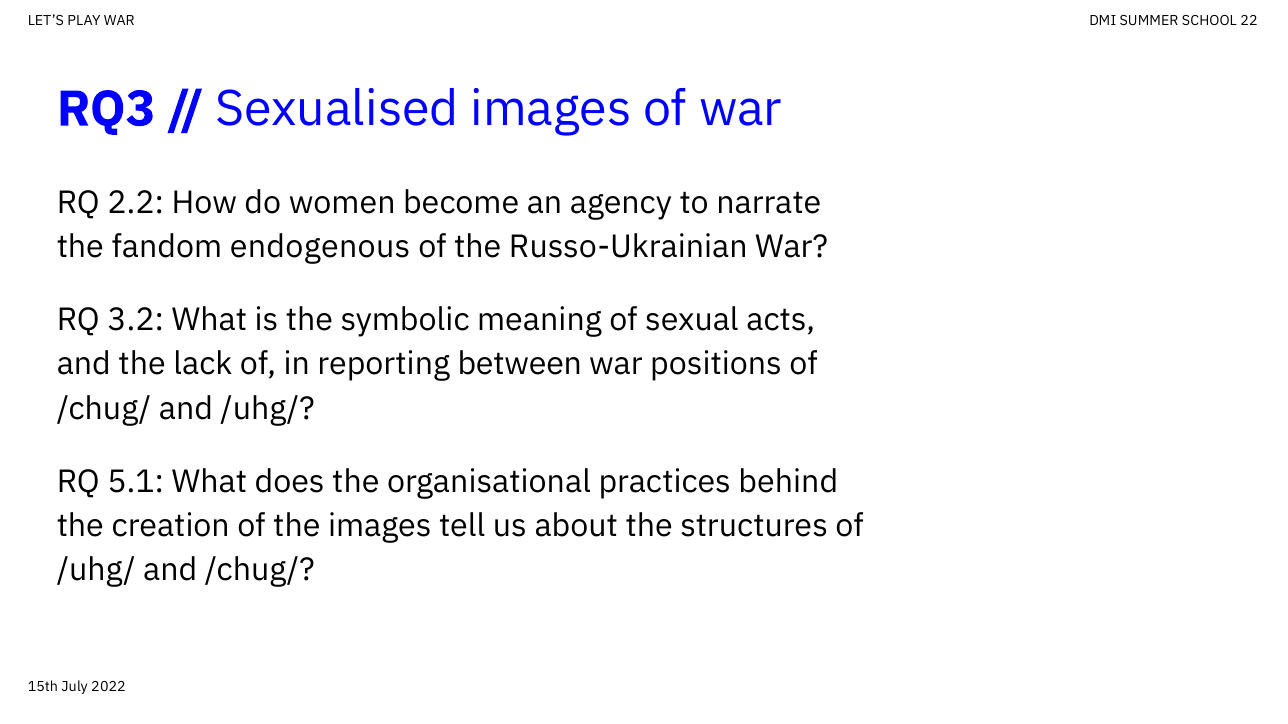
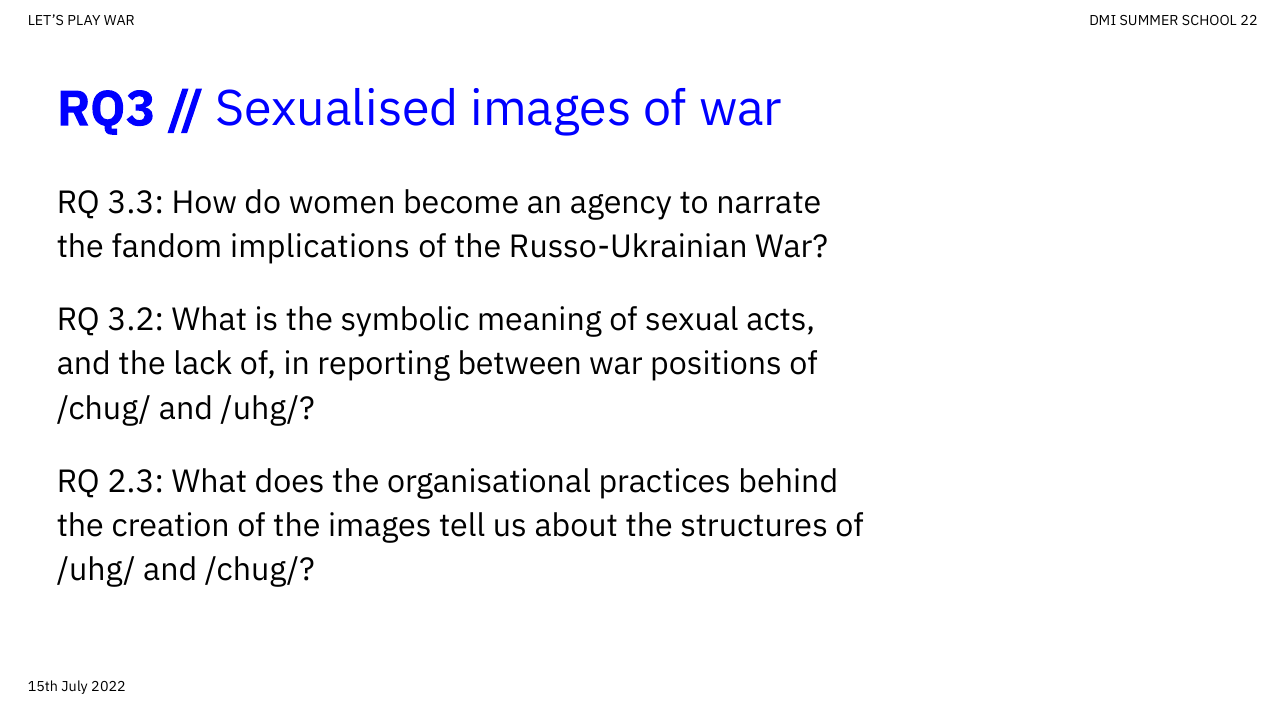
2.2: 2.2 -> 3.3 (136, 203)
endogenous: endogenous -> implications (320, 247)
5.1: 5.1 -> 2.3 (136, 482)
